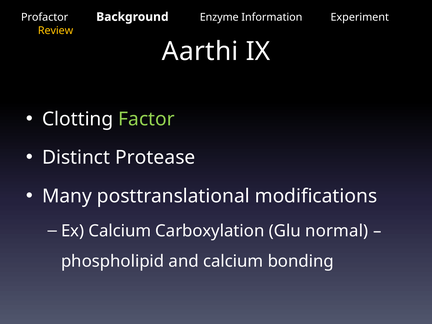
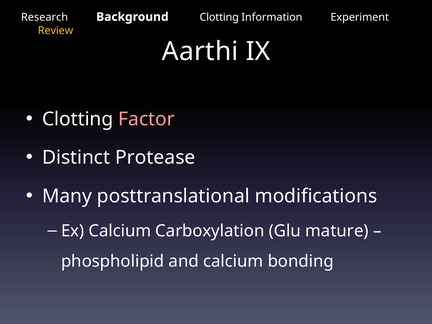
Profactor: Profactor -> Research (45, 17)
Background Enzyme: Enzyme -> Clotting (219, 17)
Factor colour: light green -> pink (147, 119)
normal: normal -> mature (337, 231)
